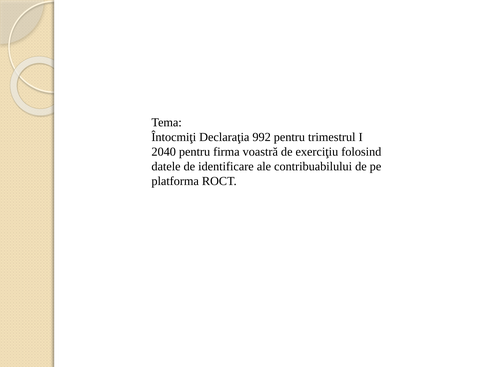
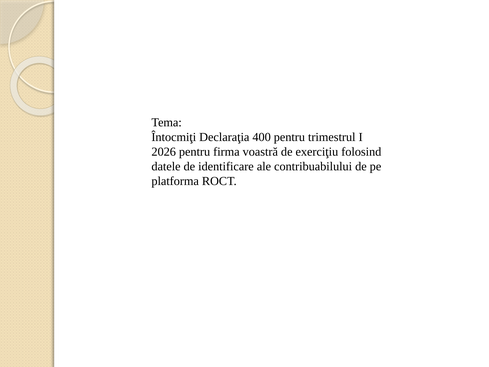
992: 992 -> 400 (262, 137)
2040: 2040 -> 2026 (164, 152)
